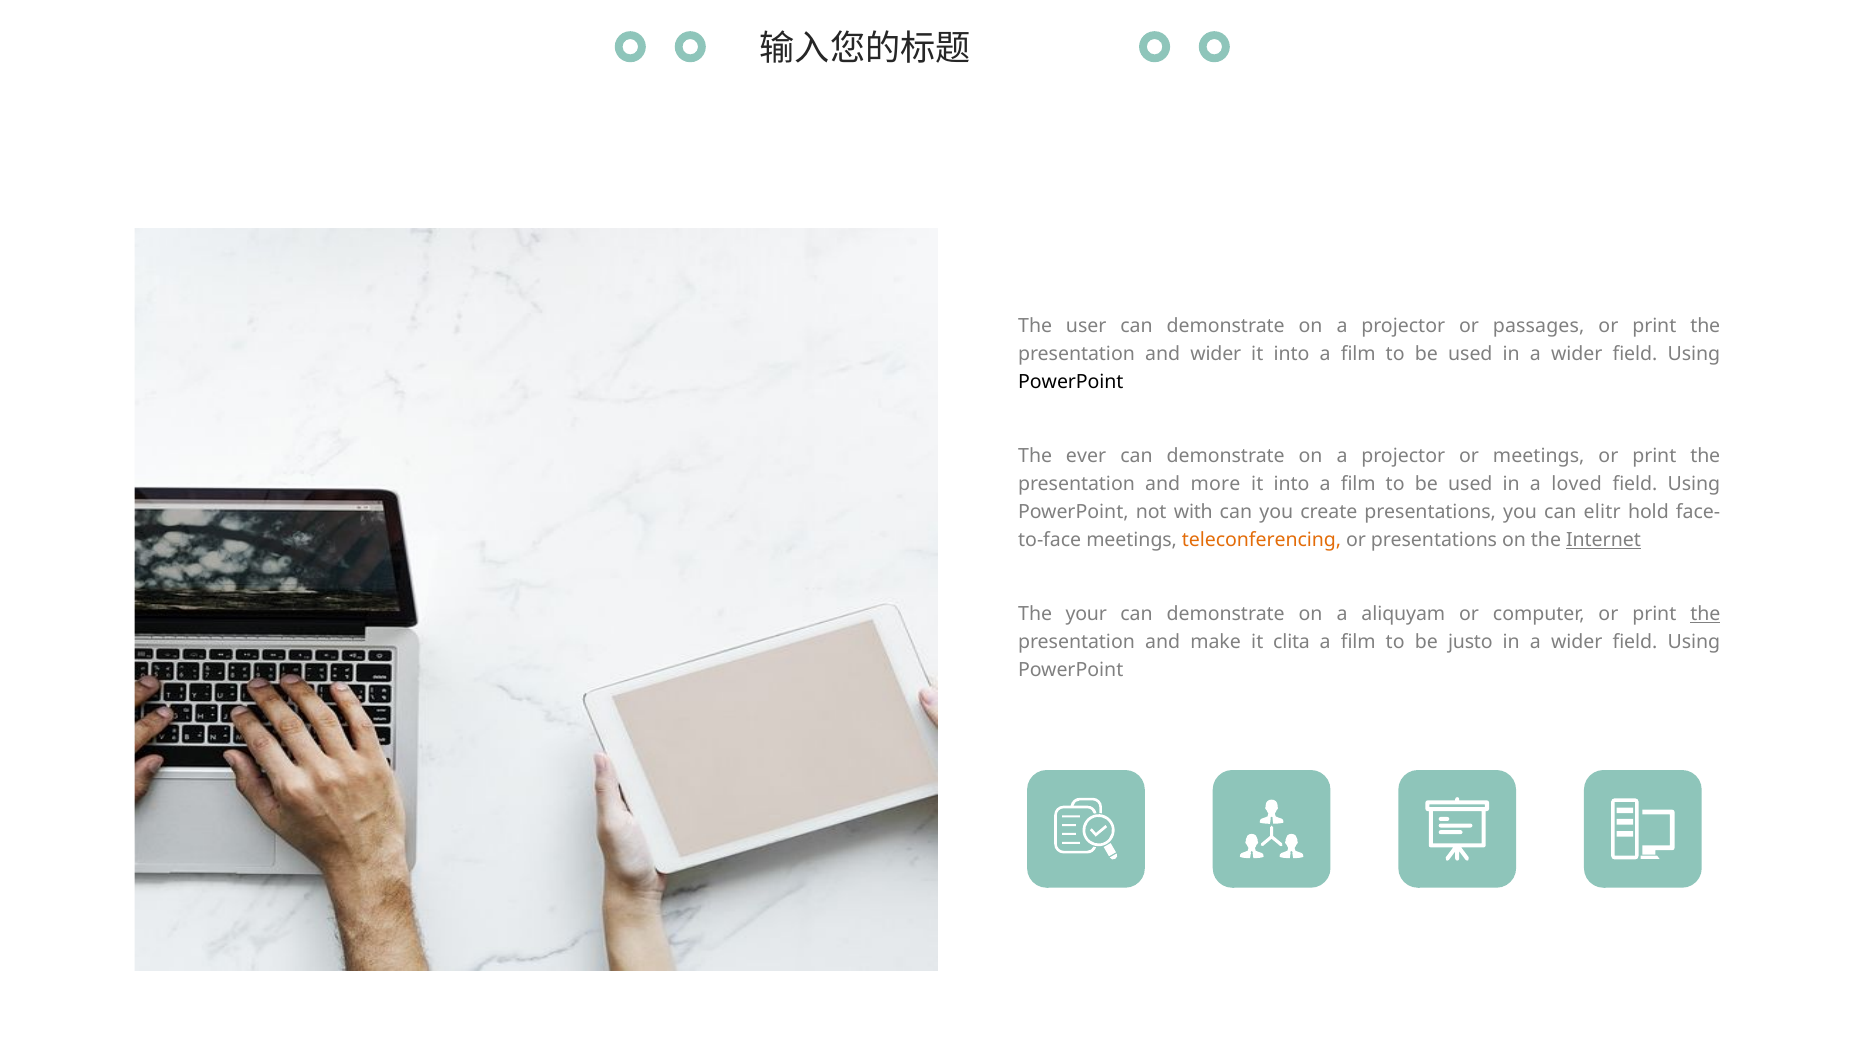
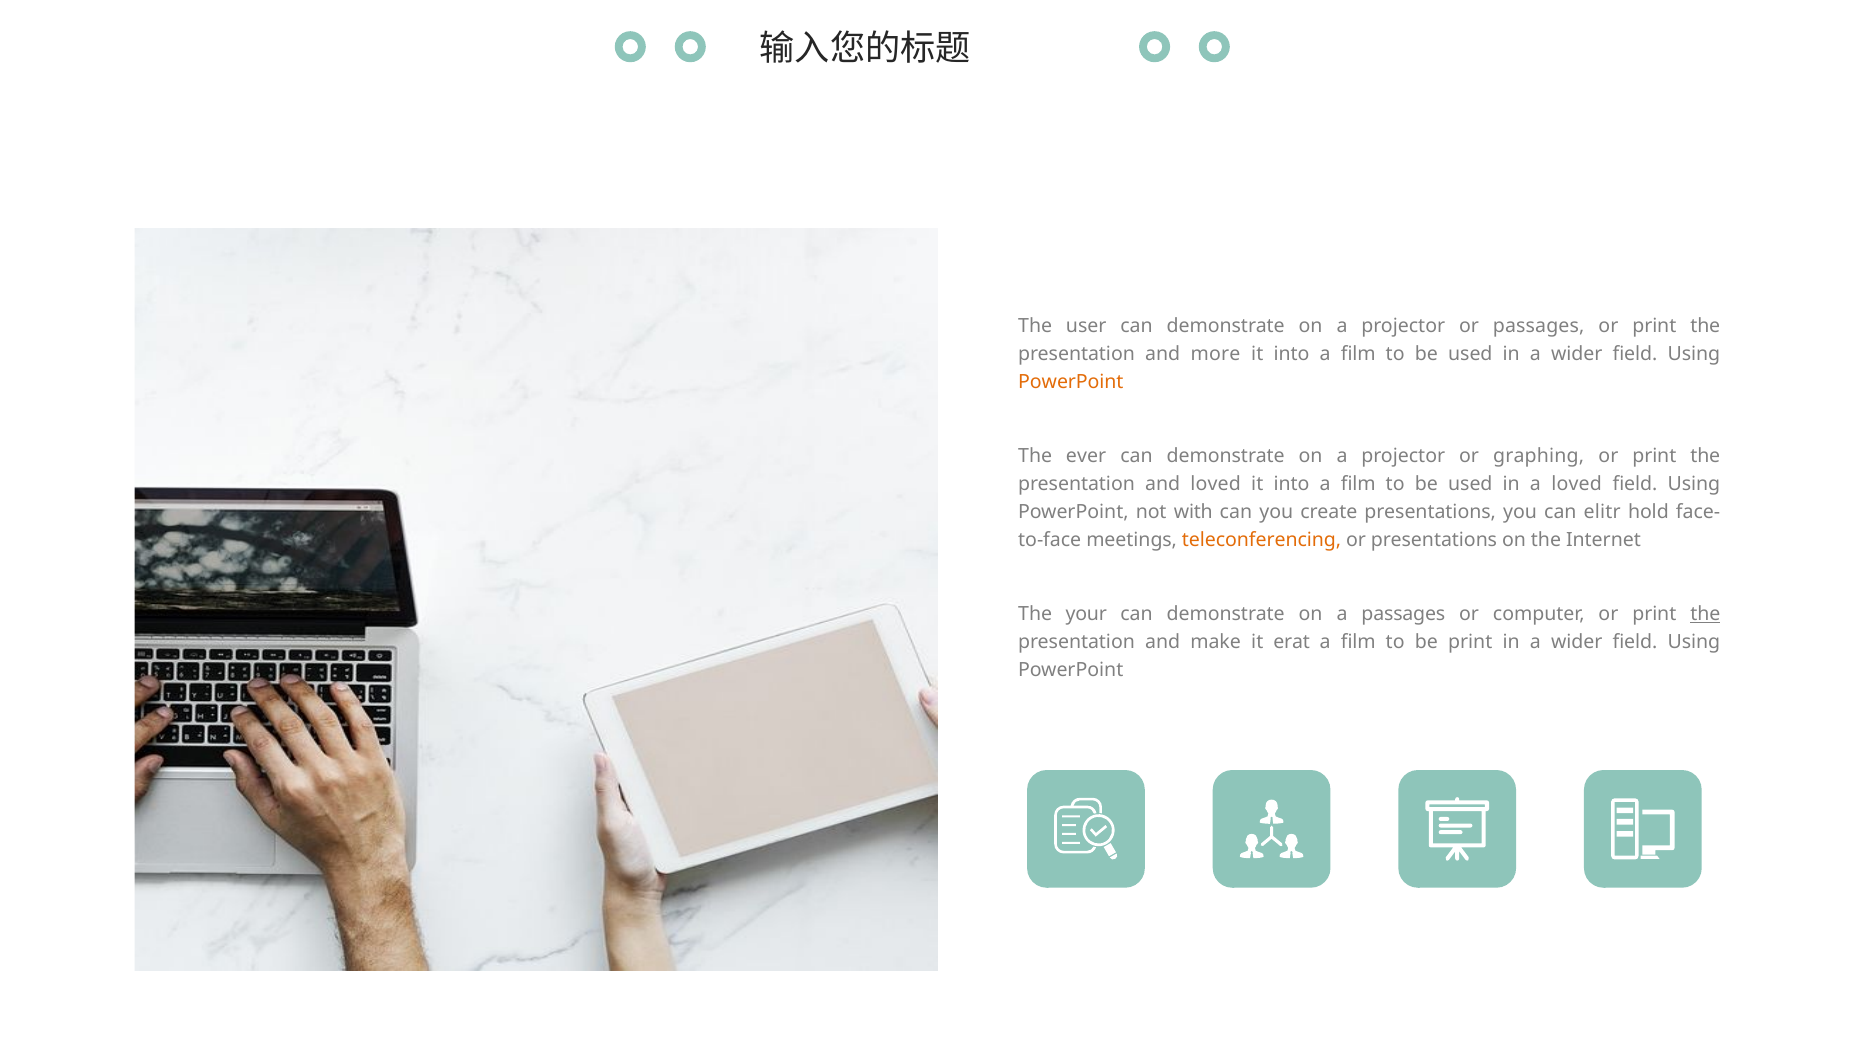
and wider: wider -> more (1216, 354)
PowerPoint colour: black -> orange (1071, 383)
or meetings: meetings -> graphing (1539, 456)
and more: more -> loved (1216, 484)
Internet underline: present -> none (1603, 540)
a aliquyam: aliquyam -> passages (1403, 614)
clita: clita -> erat (1292, 642)
be justo: justo -> print (1470, 642)
